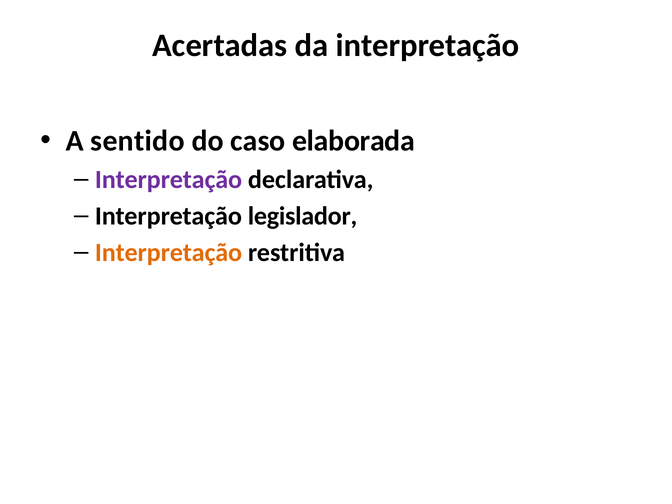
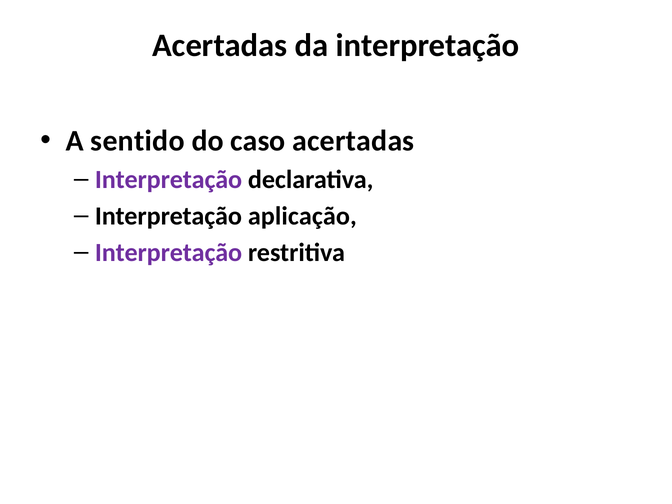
caso elaborada: elaborada -> acertadas (353, 141)
legislador: legislador -> aplicação (302, 216)
Interpretação colour: orange -> purple (169, 253)
